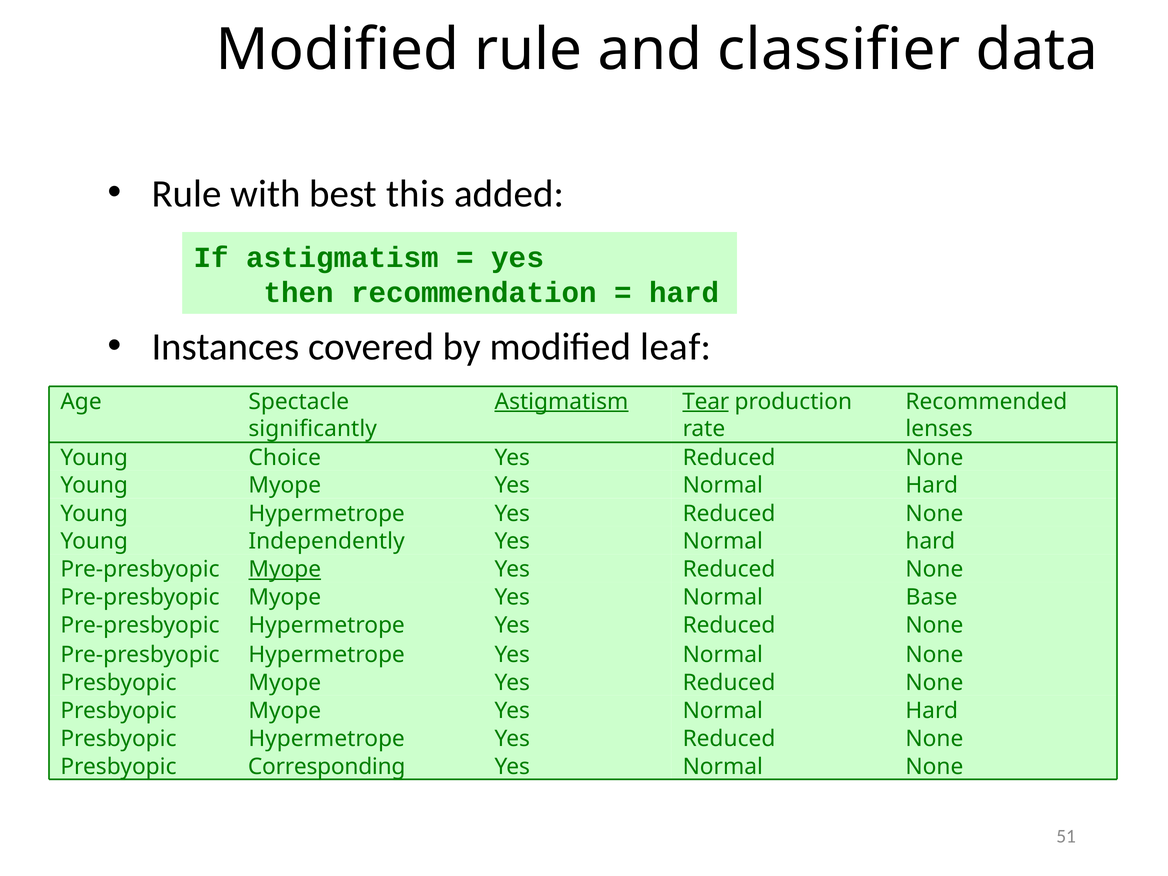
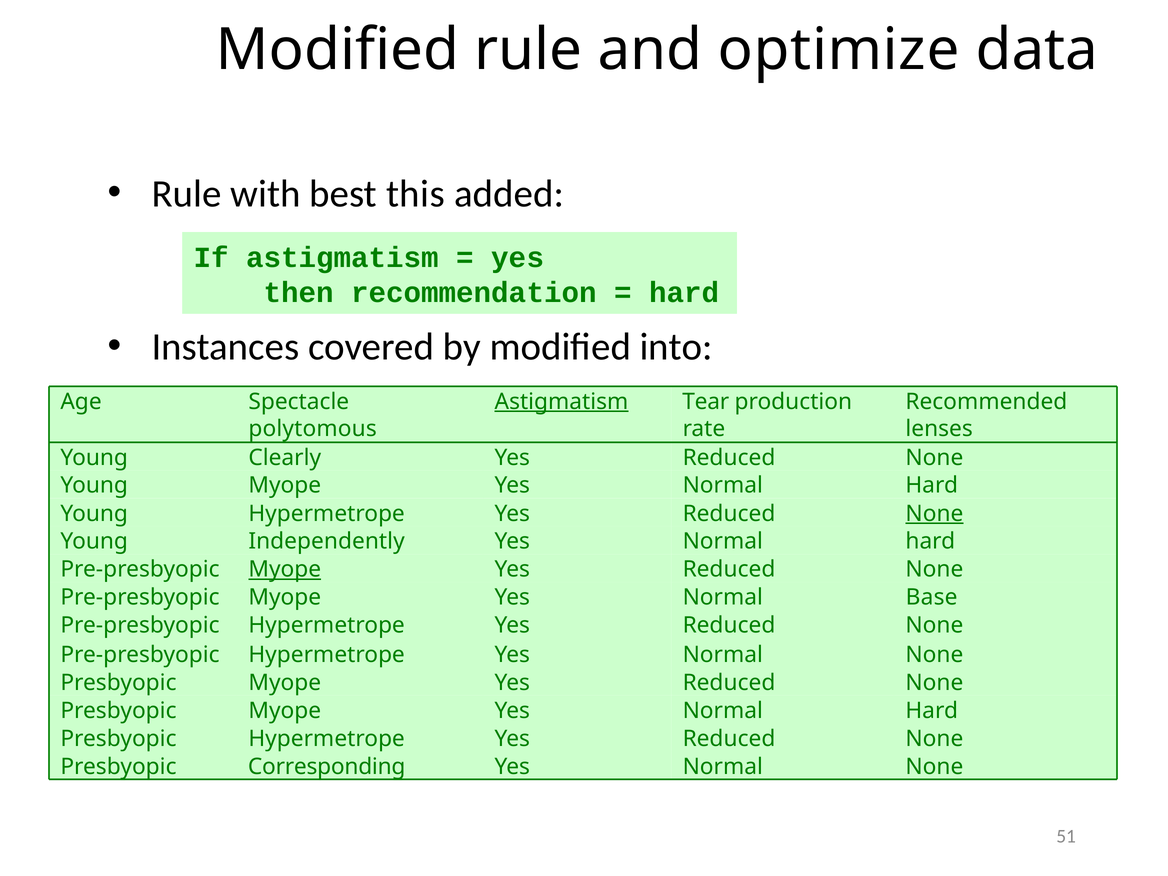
classifier: classifier -> optimize (839, 50)
leaf: leaf -> into (676, 347)
Tear underline: present -> none (706, 402)
significantly: significantly -> polytomous (313, 429)
Choice: Choice -> Clearly (285, 458)
None underline: none -> present (934, 514)
